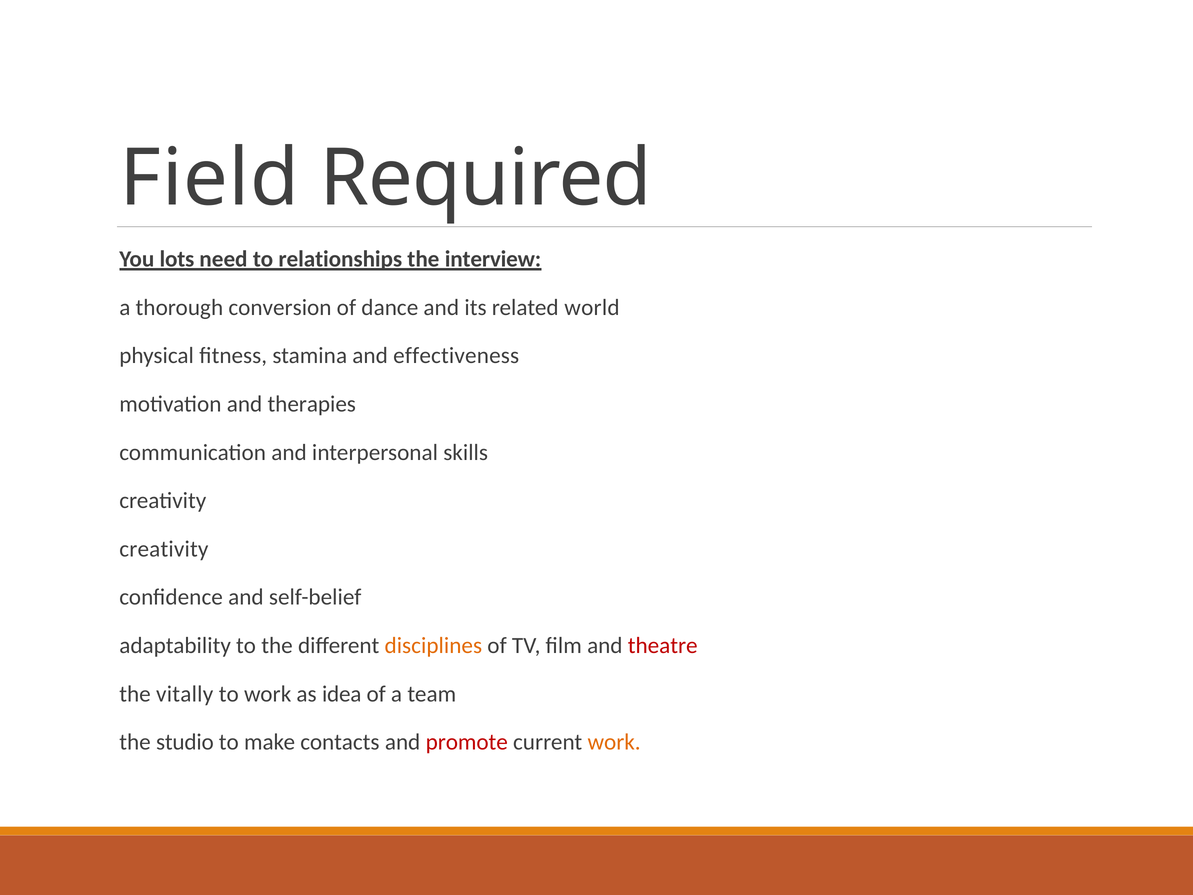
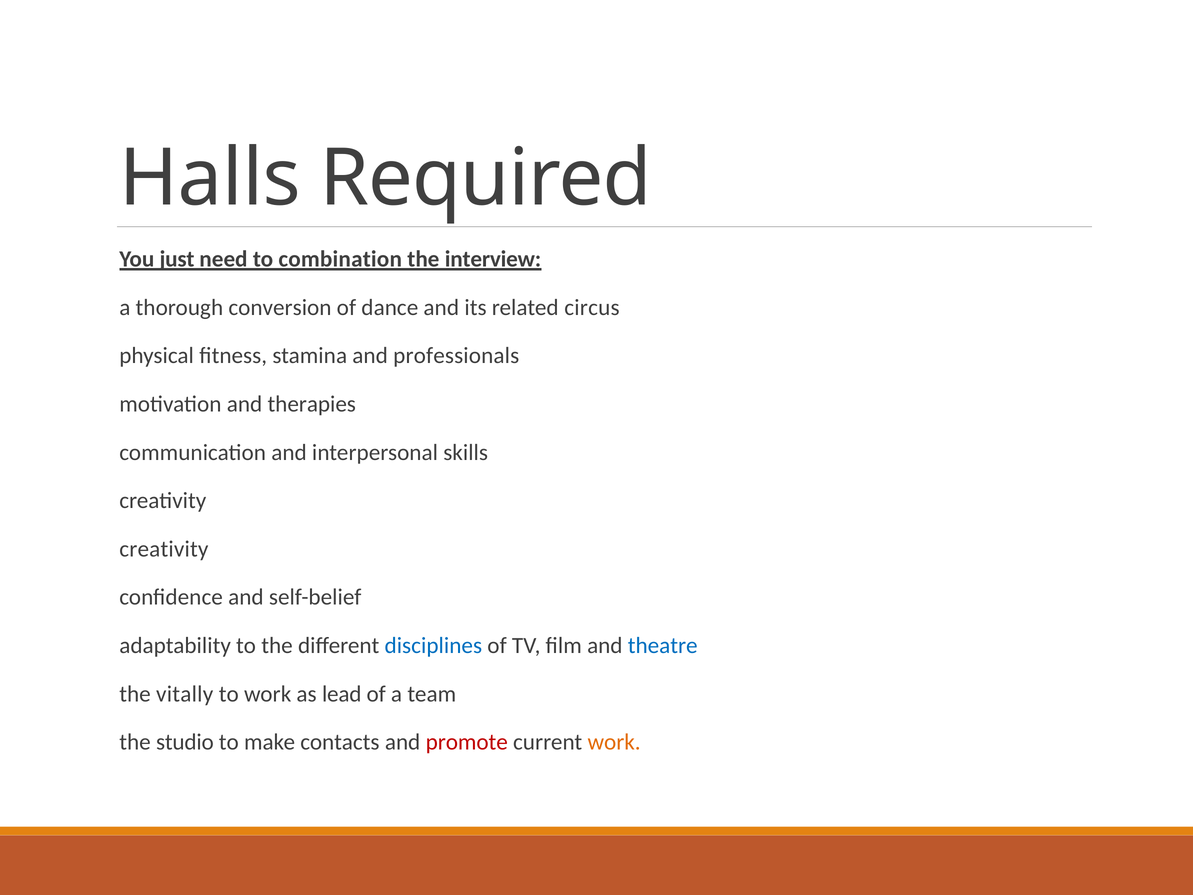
Field: Field -> Halls (210, 178)
lots: lots -> just (177, 259)
relationships: relationships -> combination (340, 259)
world: world -> circus (592, 307)
effectiveness: effectiveness -> professionals (456, 356)
disciplines colour: orange -> blue (433, 645)
theatre colour: red -> blue (663, 645)
idea: idea -> lead (342, 694)
